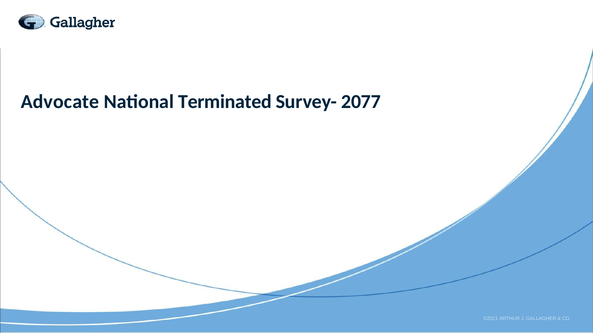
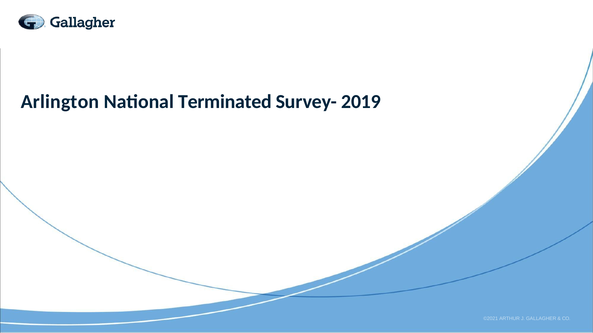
Advocate: Advocate -> Arlington (60, 102)
2077: 2077 -> 2019 (361, 102)
